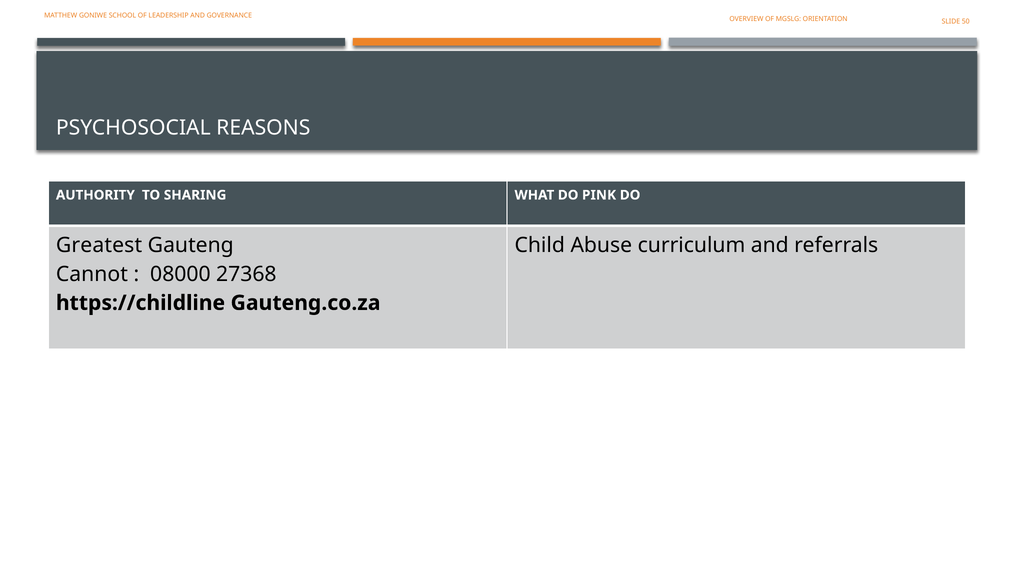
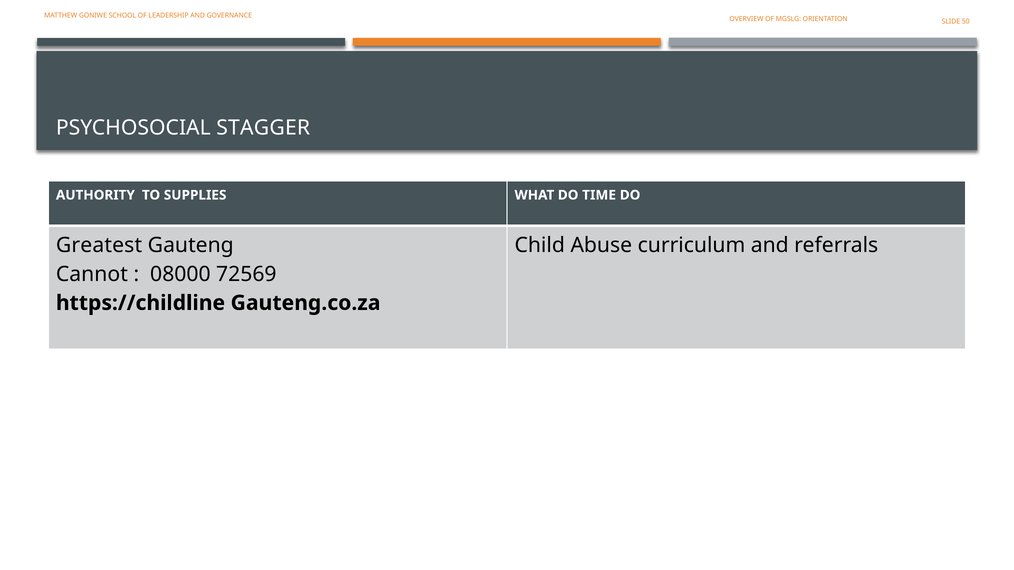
REASONS: REASONS -> STAGGER (263, 128)
SHARING: SHARING -> SUPPLIES (195, 195)
PINK: PINK -> TIME (599, 195)
27368: 27368 -> 72569 (246, 274)
